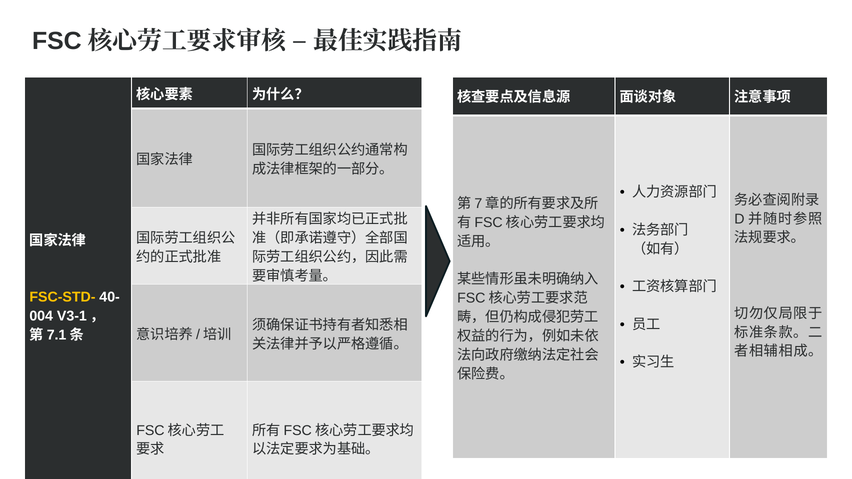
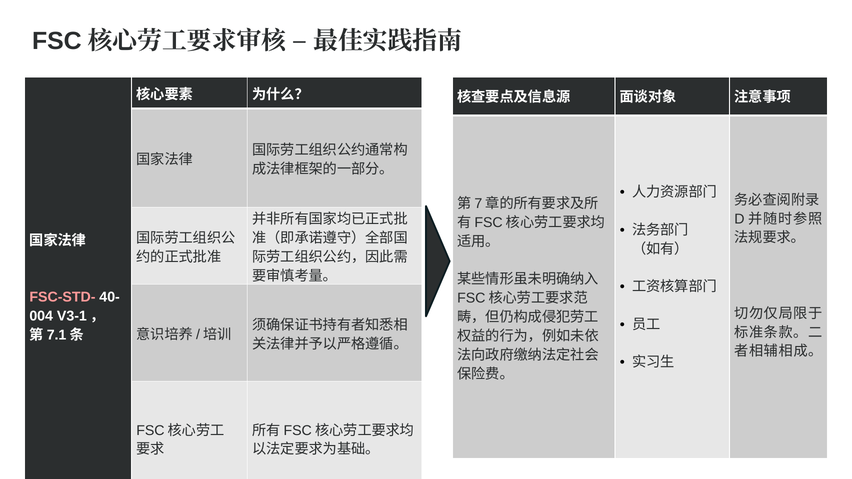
FSC-STD- colour: yellow -> pink (62, 297)
